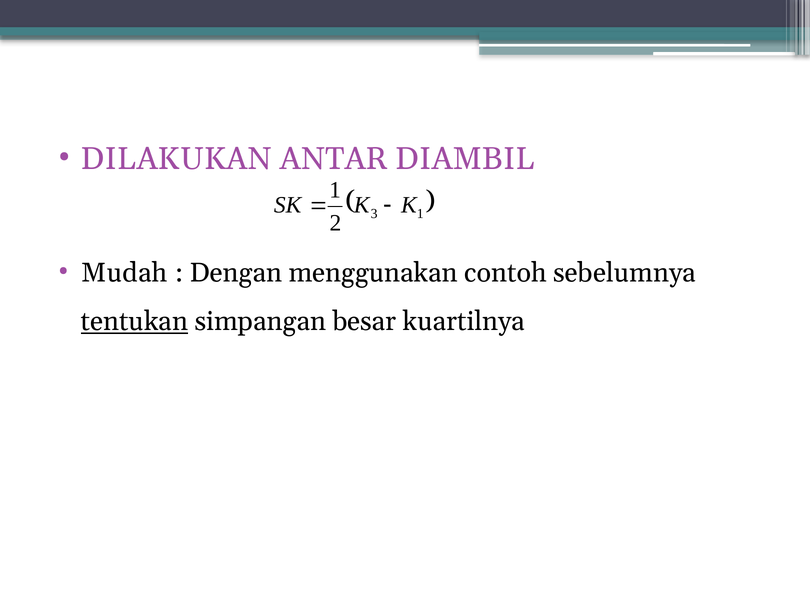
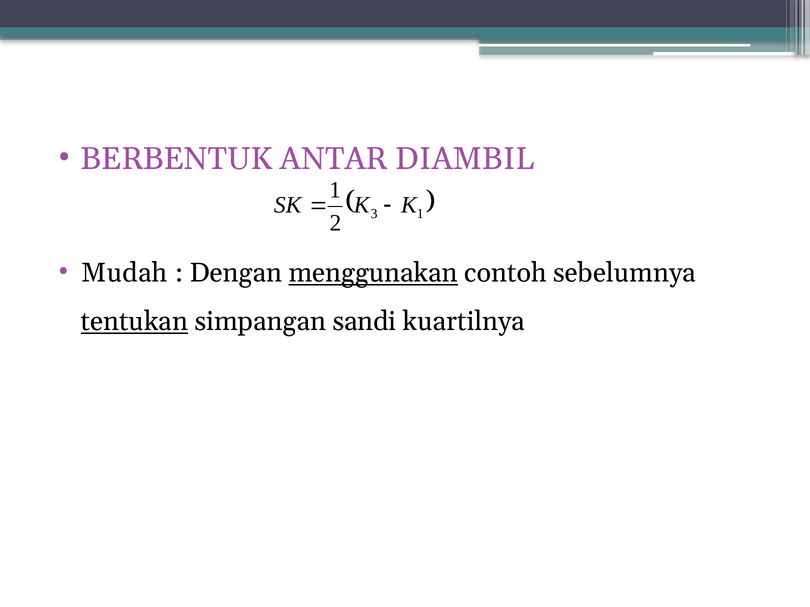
DILAKUKAN: DILAKUKAN -> BERBENTUK (177, 159)
menggunakan underline: none -> present (373, 273)
besar: besar -> sandi (364, 322)
